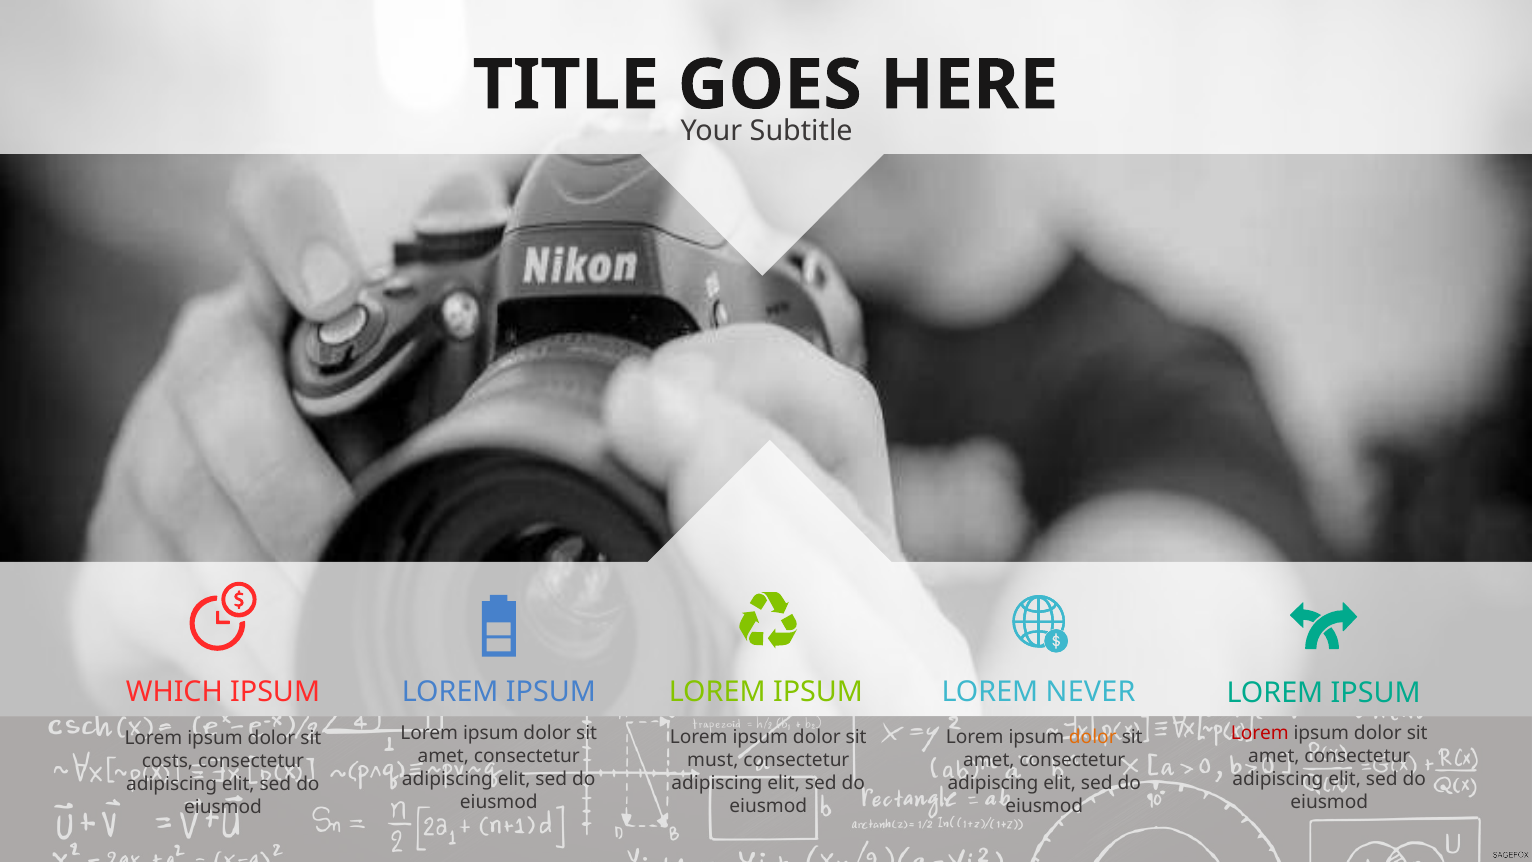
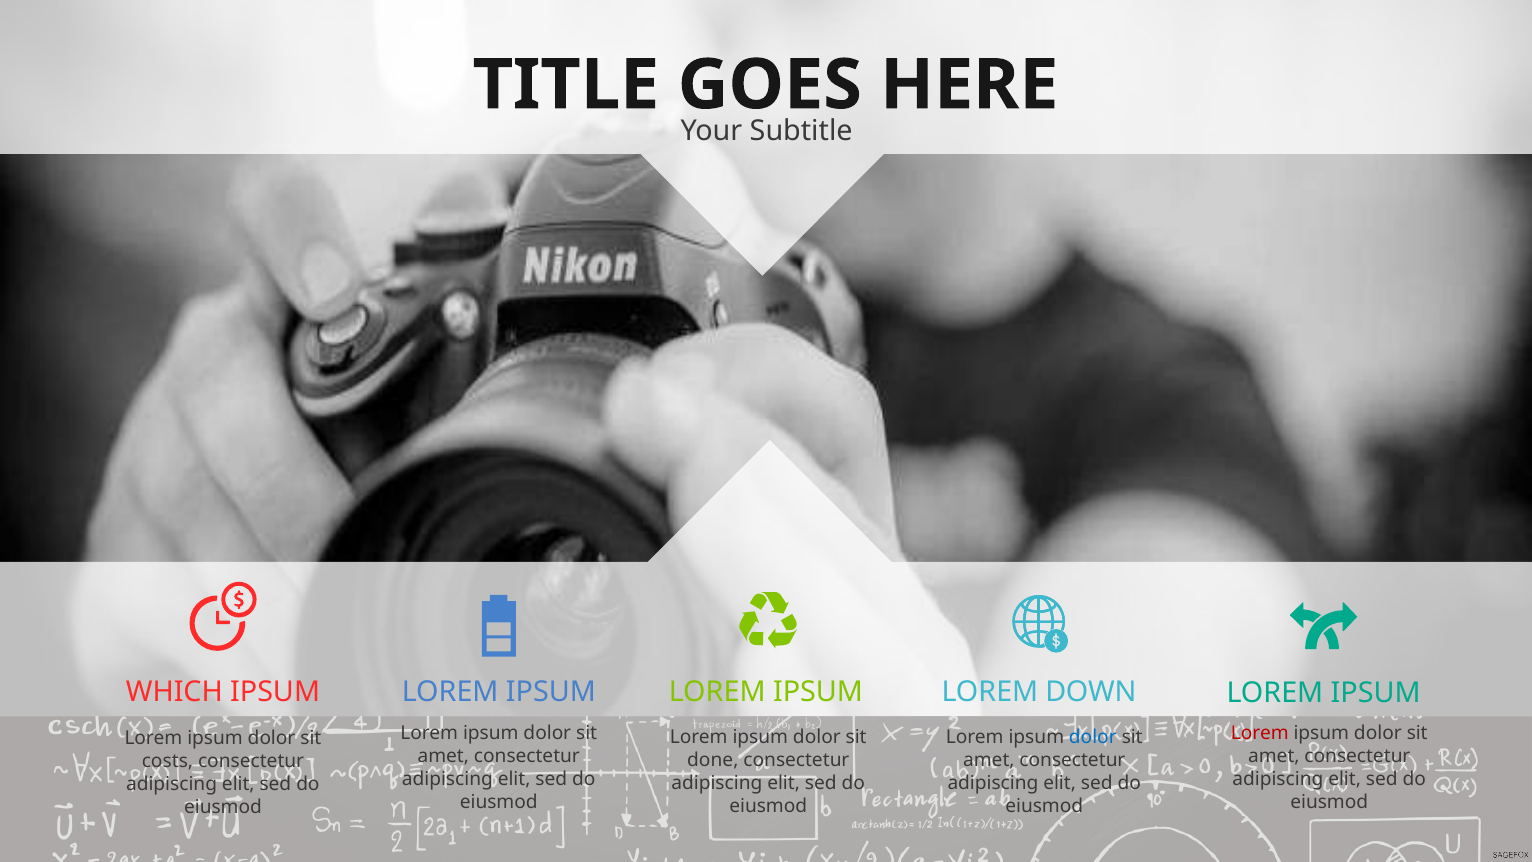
NEVER: NEVER -> DOWN (1091, 691)
dolor colour: orange -> blue (1093, 737)
must: must -> done (713, 760)
